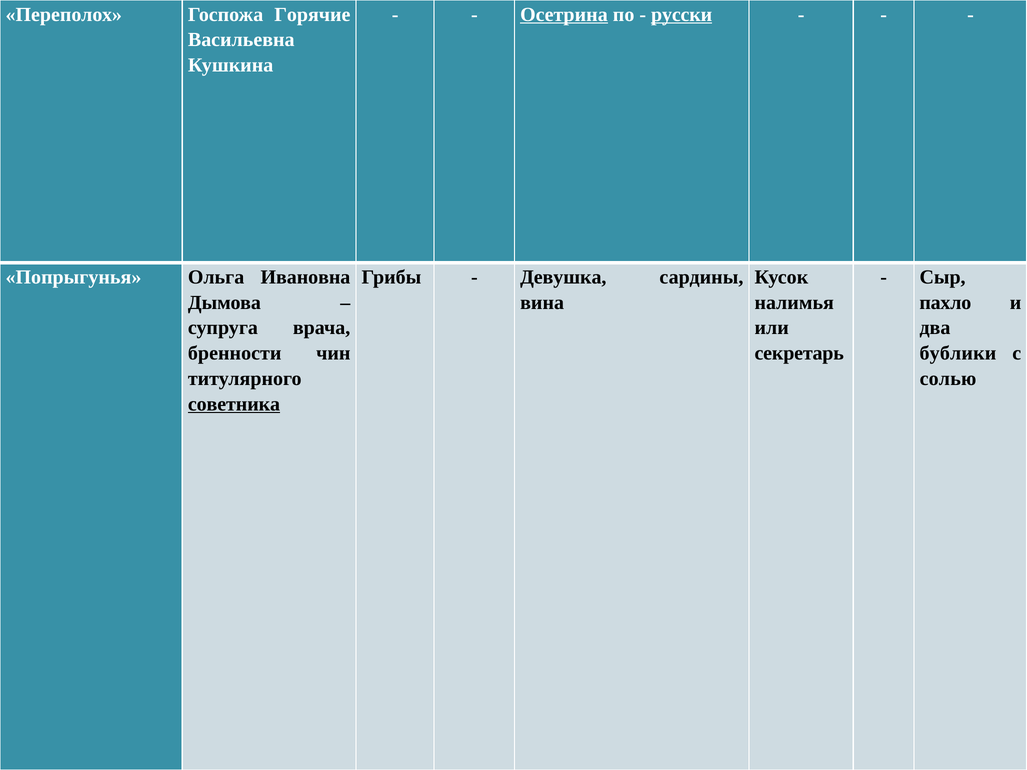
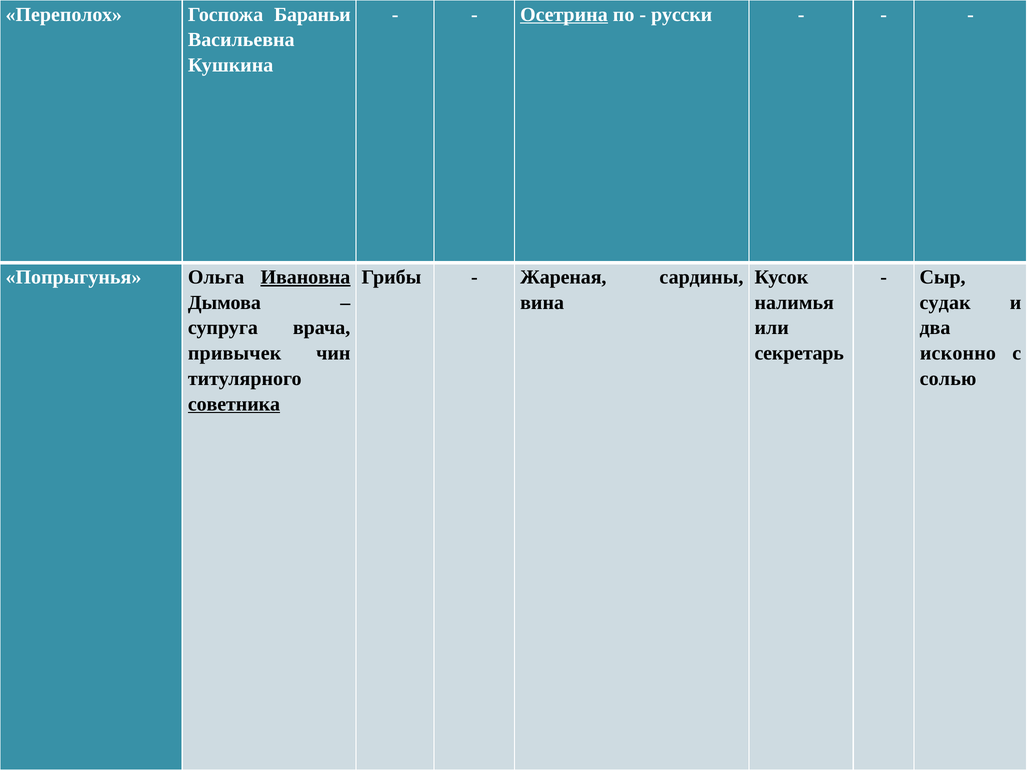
Горячие: Горячие -> Бараньи (312, 14)
русски underline: present -> none (682, 14)
Ивановна underline: none -> present (305, 277)
Девушка: Девушка -> Жареная (563, 277)
пахло: пахло -> судак (945, 303)
бренности: бренности -> привычек (235, 353)
бублики: бублики -> исконно (958, 353)
